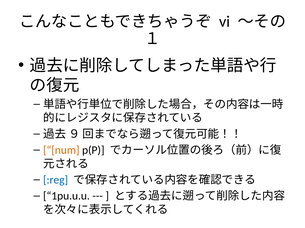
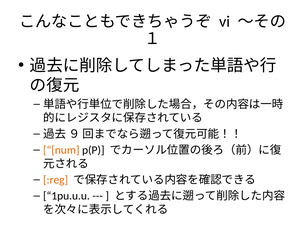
:reg colour: blue -> orange (56, 180)
